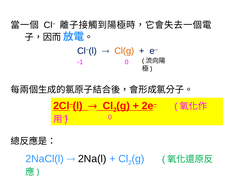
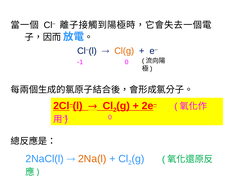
2Na(l colour: black -> orange (92, 159)
